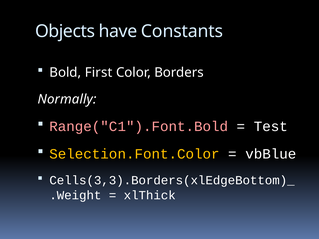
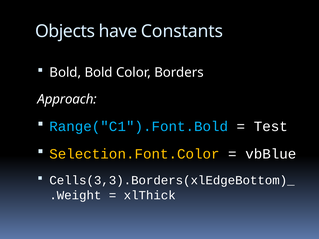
Bold First: First -> Bold (99, 73)
Normally: Normally -> Approach (67, 99)
Range("C1").Font.Bold colour: pink -> light blue (139, 126)
